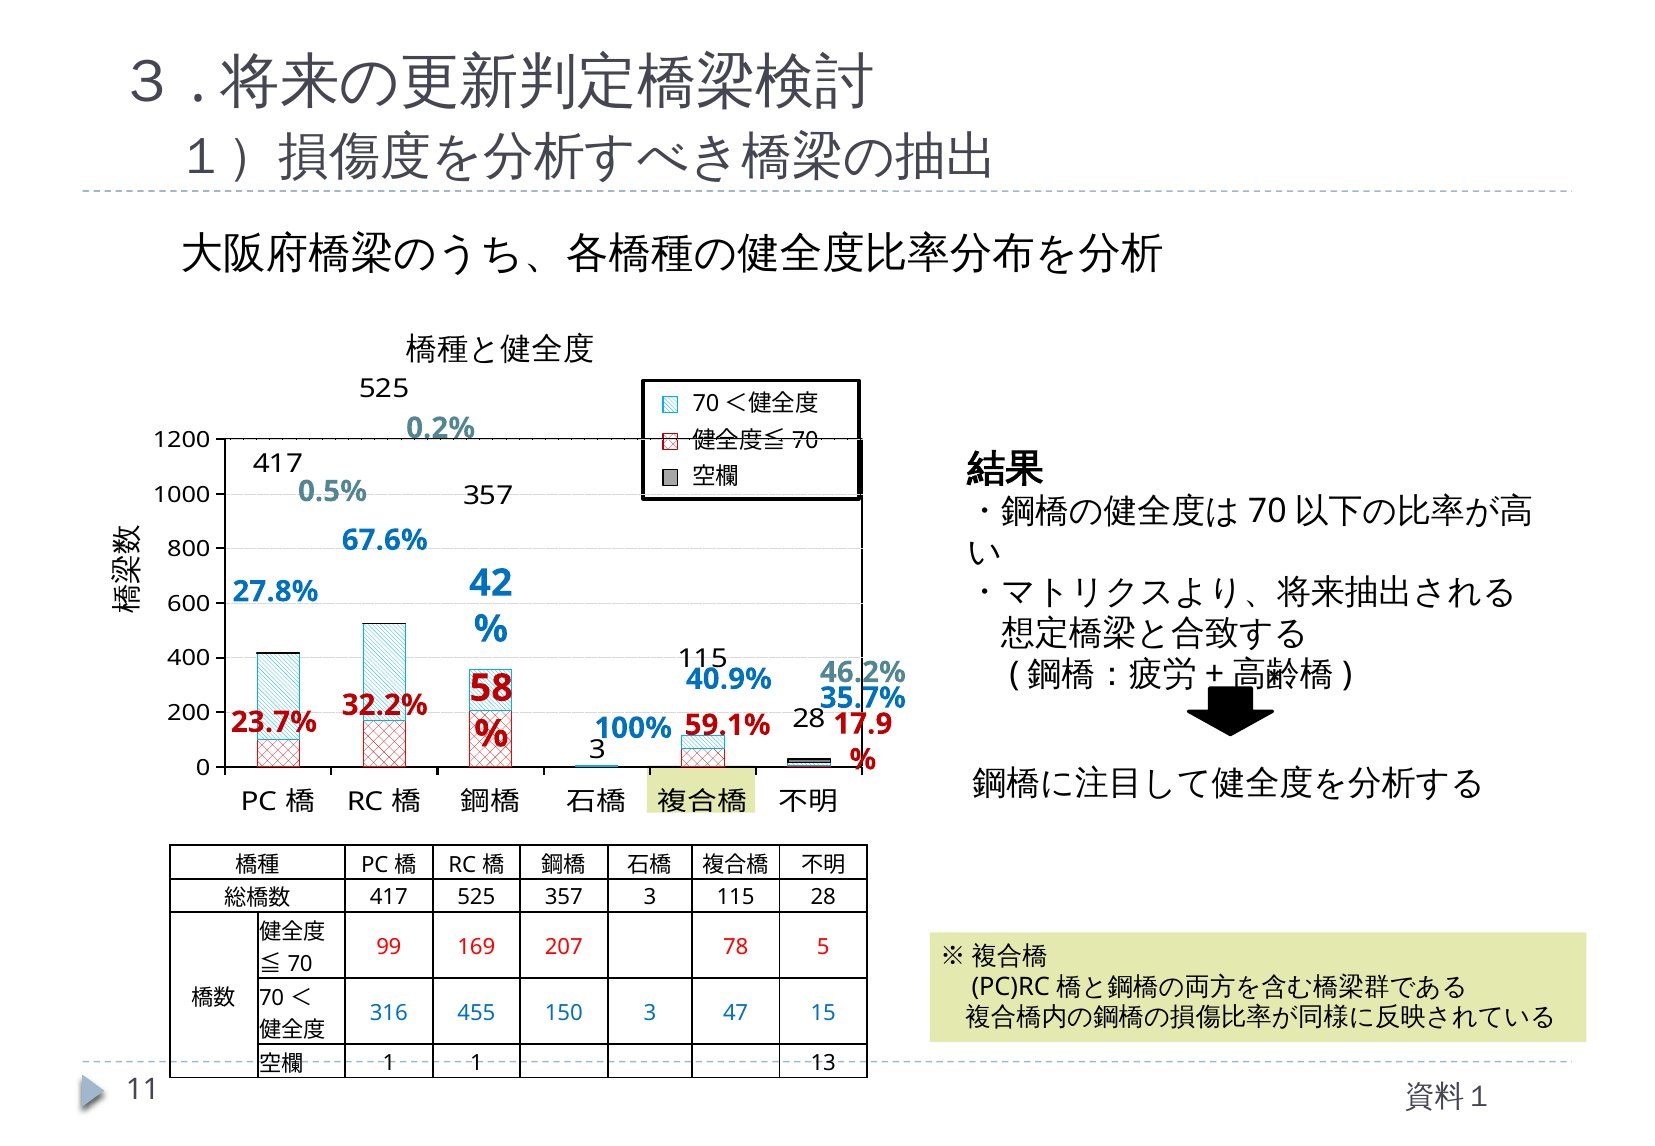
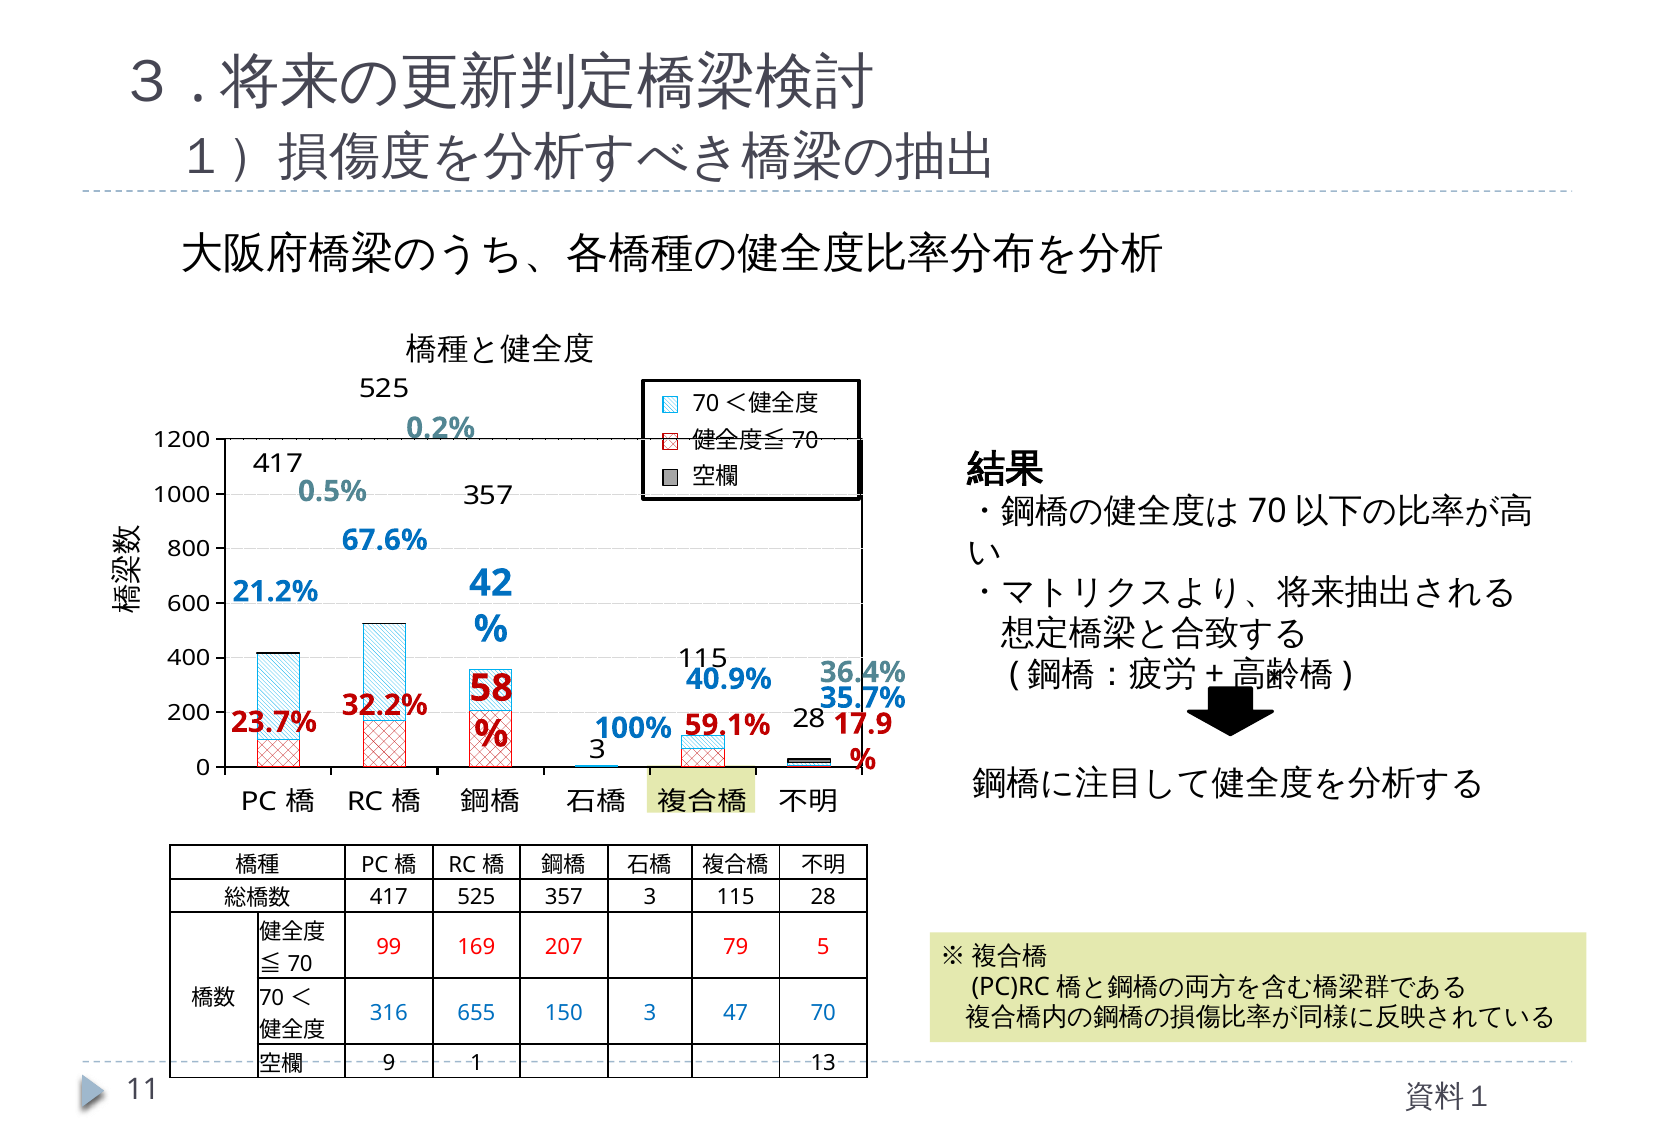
27.8%: 27.8% -> 21.2% (275, 591)
46.2%: 46.2% -> 36.4% (863, 672)
78: 78 -> 79 (736, 947)
455: 455 -> 655 (476, 1013)
47 15: 15 -> 70 (823, 1013)
1: 1 -> 9 (389, 1062)
